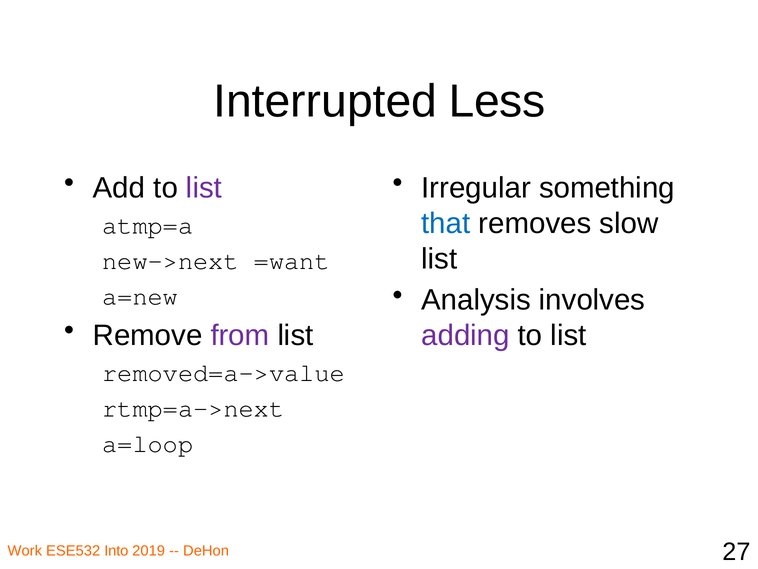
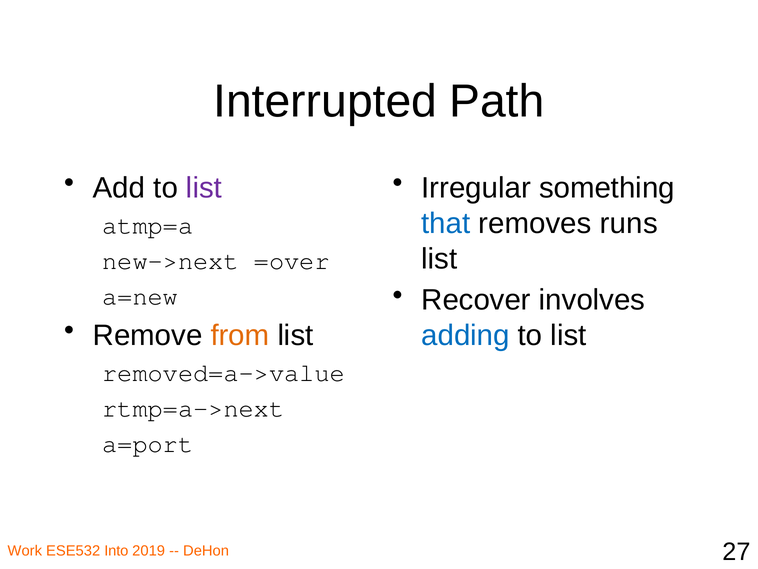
Less: Less -> Path (497, 101)
slow: slow -> runs (629, 223)
=want: =want -> =over (292, 261)
Analysis: Analysis -> Recover (476, 300)
from colour: purple -> orange (240, 335)
adding colour: purple -> blue (466, 335)
a=loop: a=loop -> a=port (148, 444)
